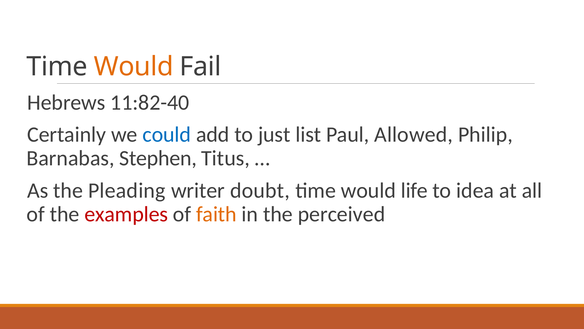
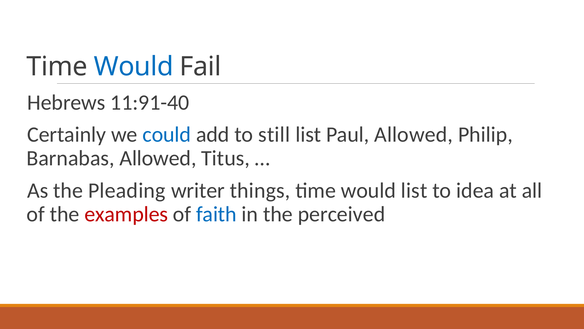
Would colour: orange -> blue (134, 67)
11:82-40: 11:82-40 -> 11:91-40 (150, 102)
just: just -> still (274, 134)
Barnabas Stephen: Stephen -> Allowed (158, 158)
doubt: doubt -> things (260, 190)
would life: life -> list (414, 190)
faith colour: orange -> blue (216, 214)
